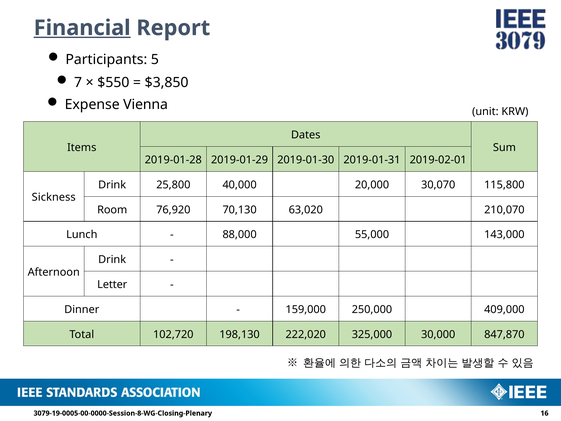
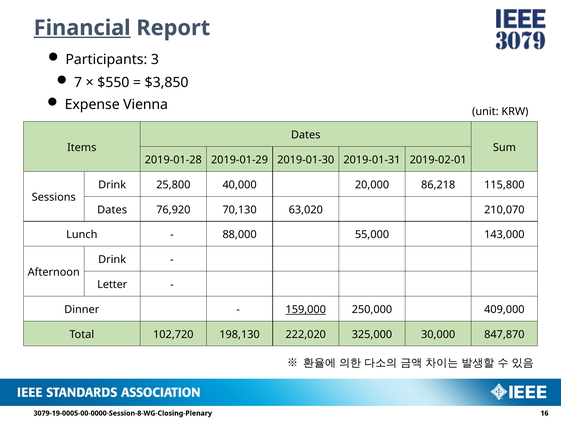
5: 5 -> 3 (155, 60)
30,070: 30,070 -> 86,218 (438, 185)
Sickness: Sickness -> Sessions (54, 197)
Room: Room -> Dates (112, 210)
159,000 underline: none -> present (306, 309)
